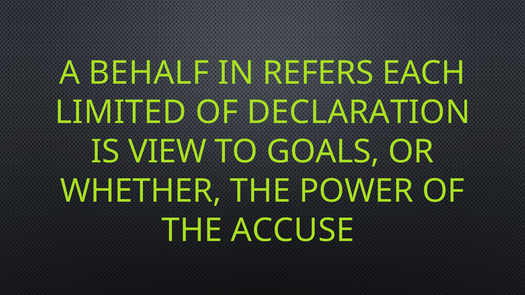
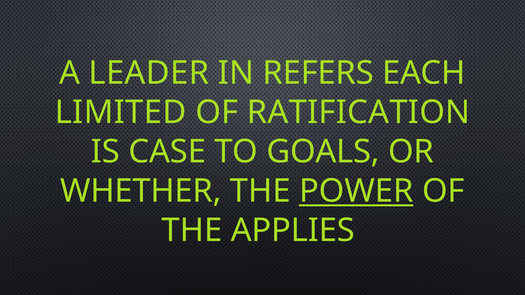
BEHALF: BEHALF -> LEADER (149, 73)
DECLARATION: DECLARATION -> RATIFICATION (358, 113)
VIEW: VIEW -> CASE (167, 152)
POWER underline: none -> present (356, 191)
ACCUSE: ACCUSE -> APPLIES (293, 231)
